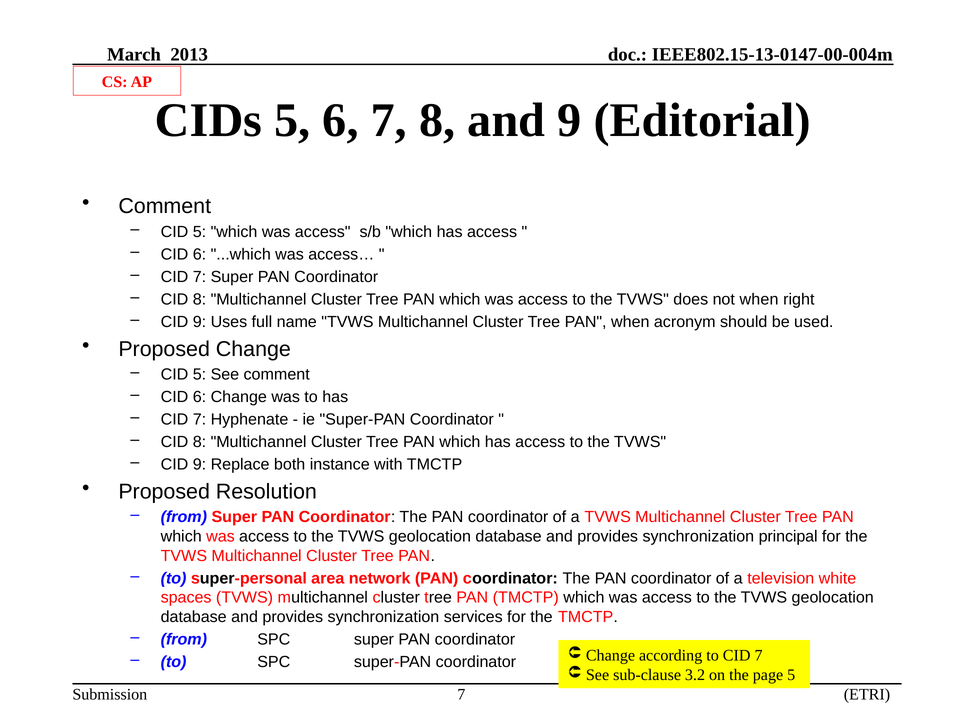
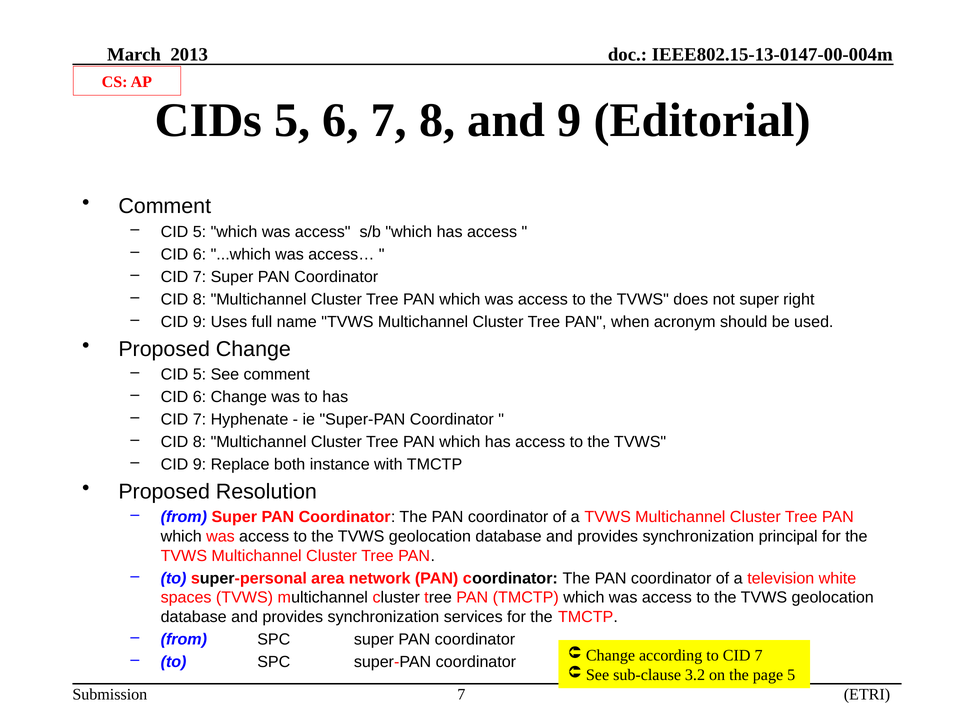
not when: when -> super (759, 300)
